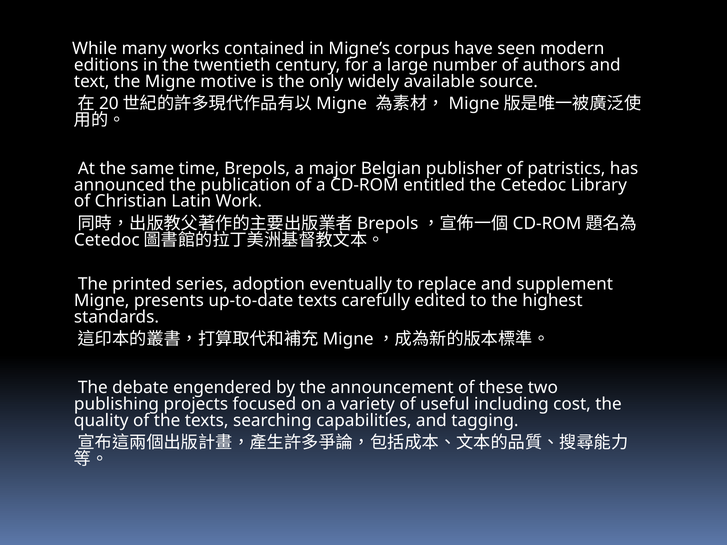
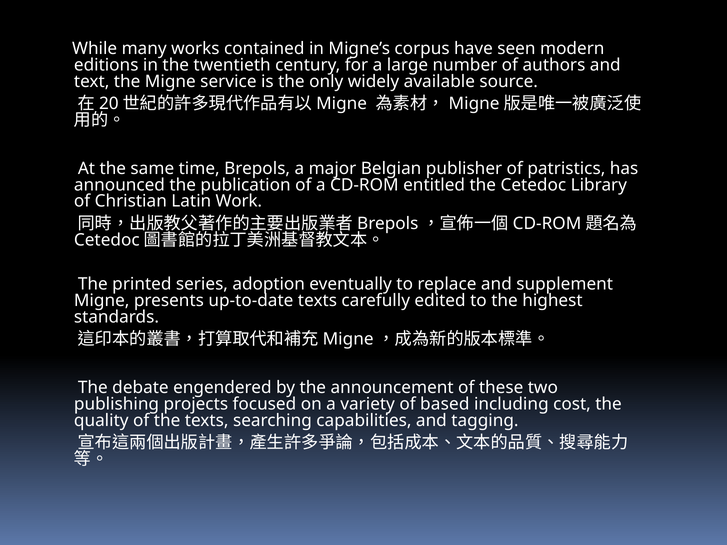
motive: motive -> service (228, 81)
useful: useful -> based (445, 404)
